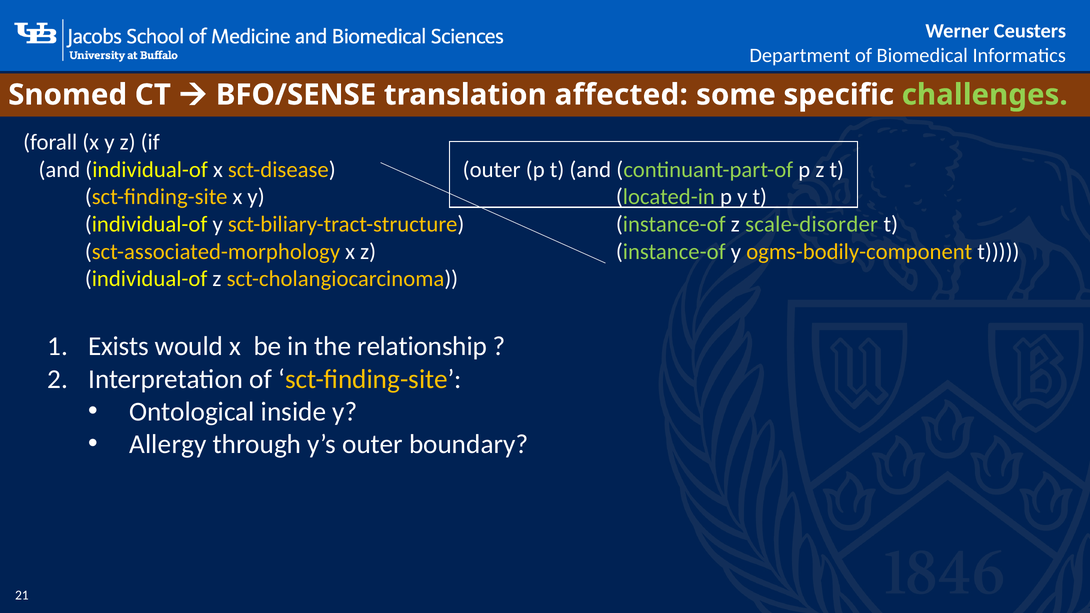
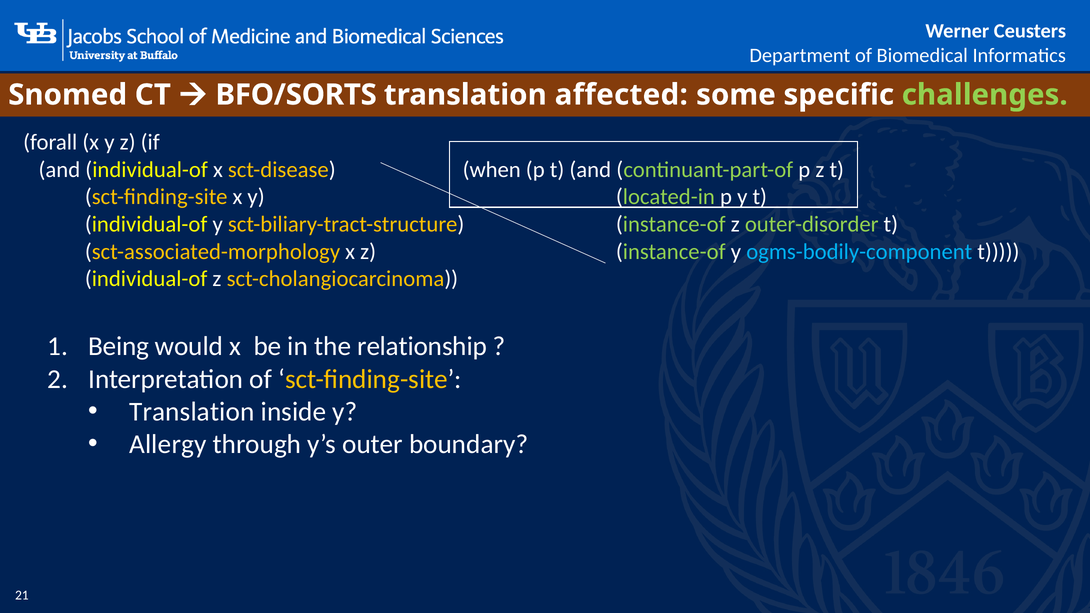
BFO/SENSE: BFO/SENSE -> BFO/SORTS (296, 95)
sct-disease outer: outer -> when (492, 170)
scale-disorder: scale-disorder -> outer-disorder (812, 224)
ogms-bodily-component colour: yellow -> light blue (859, 252)
Exists: Exists -> Being (119, 346)
Ontological: Ontological -> Translation (192, 412)
